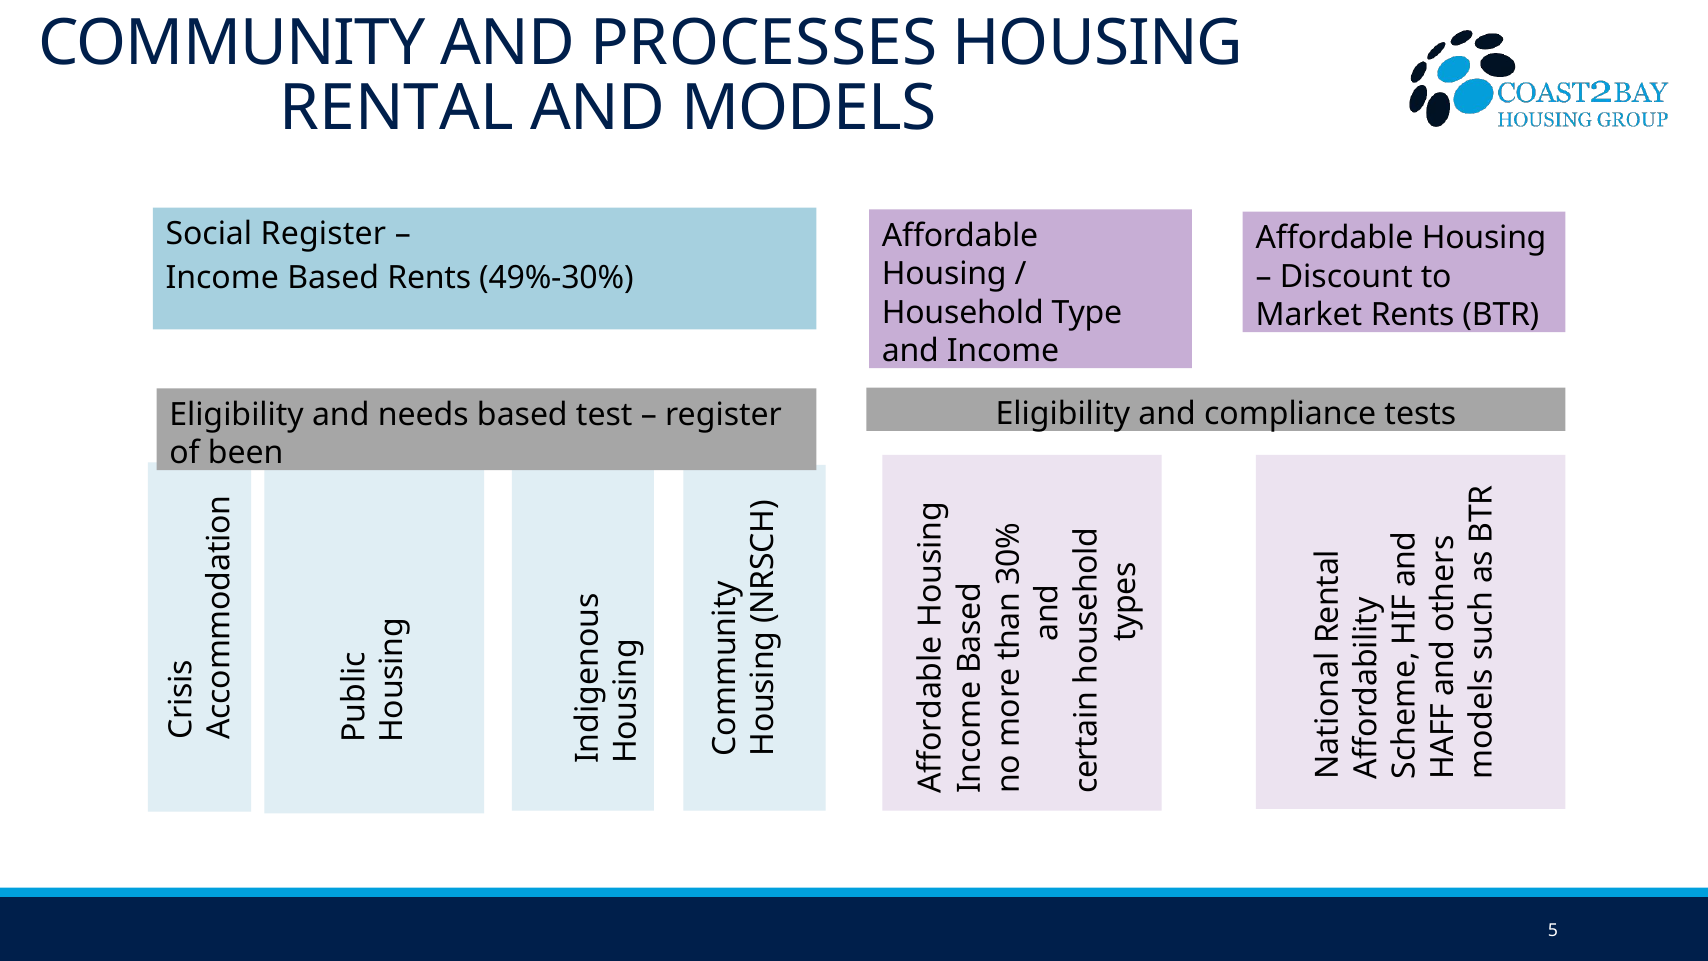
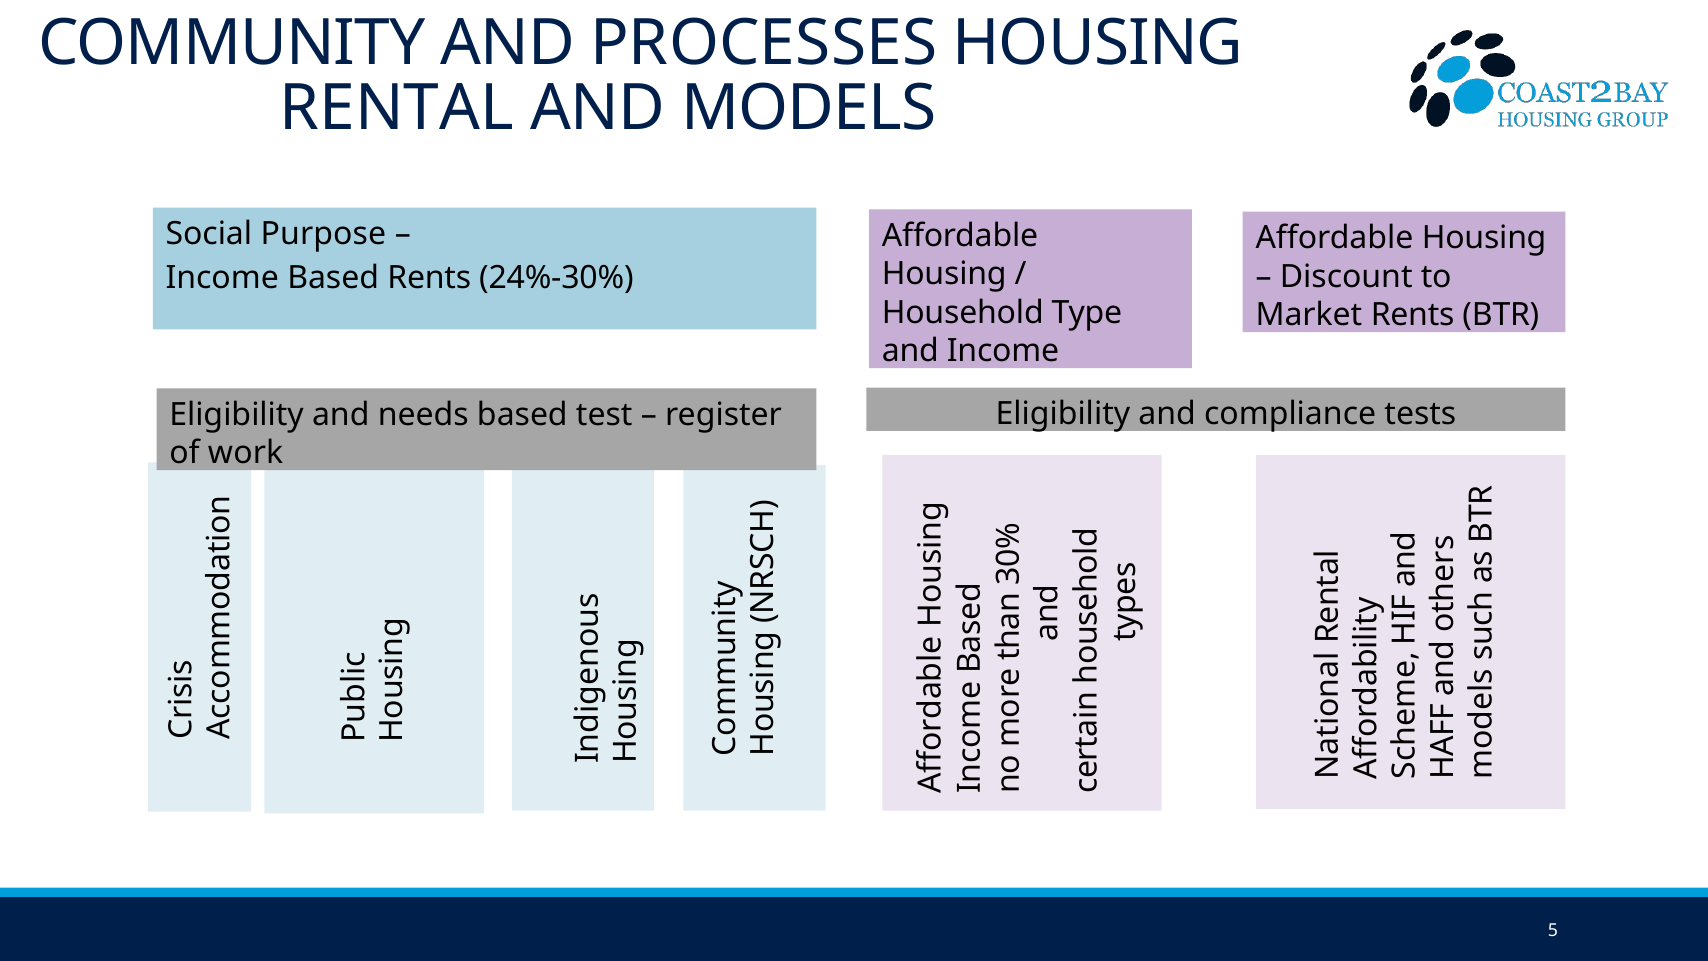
Social Register: Register -> Purpose (323, 234)
49%-30%: 49%-30% -> 24%-30% (556, 277)
been: been -> work (246, 453)
